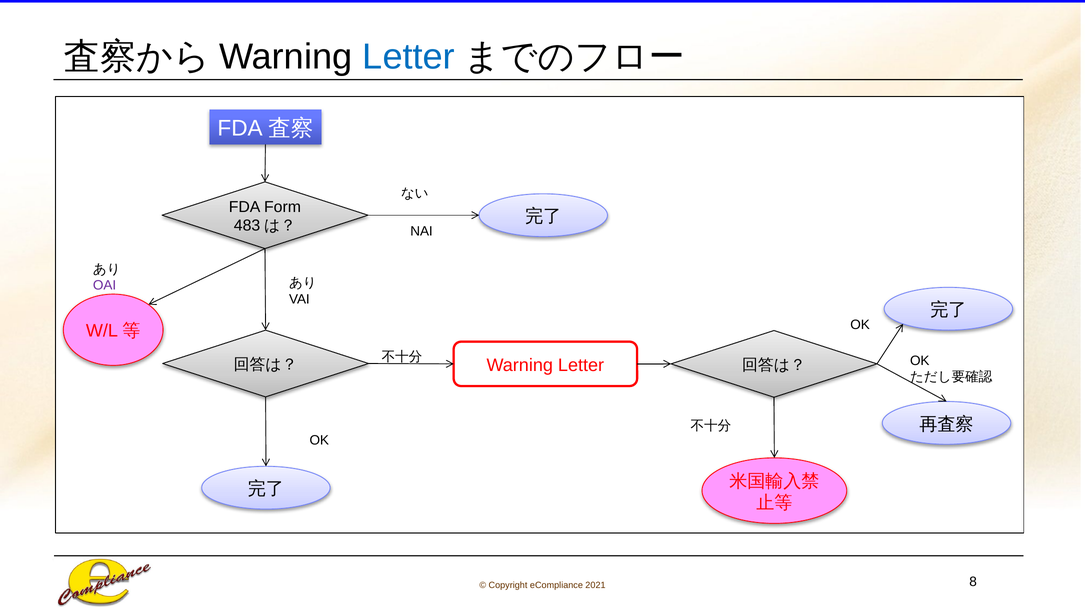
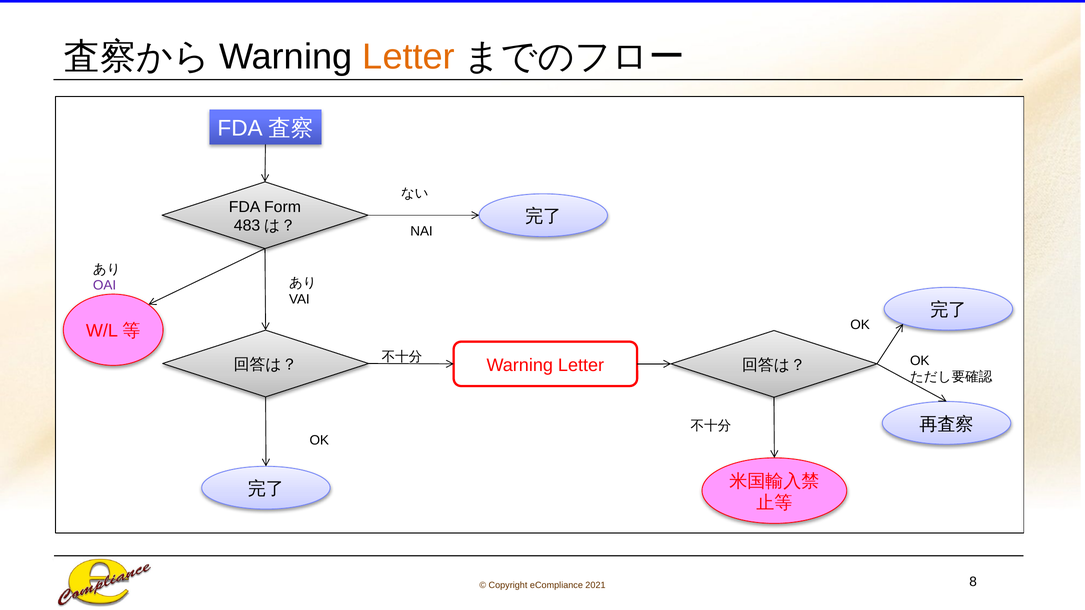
Letter colour: blue -> orange (409, 57)
